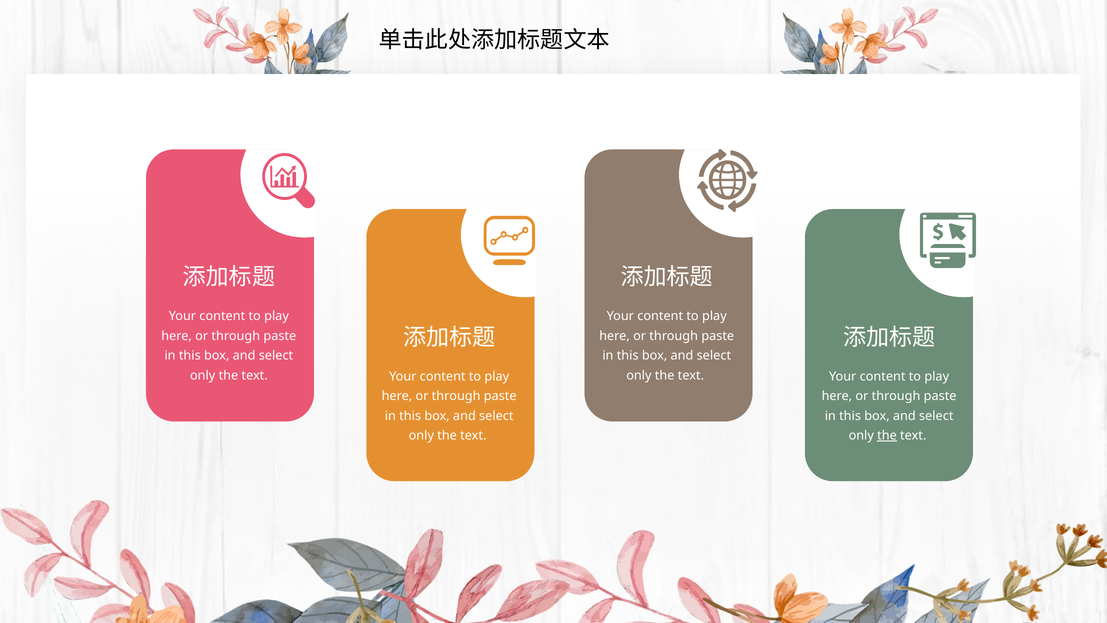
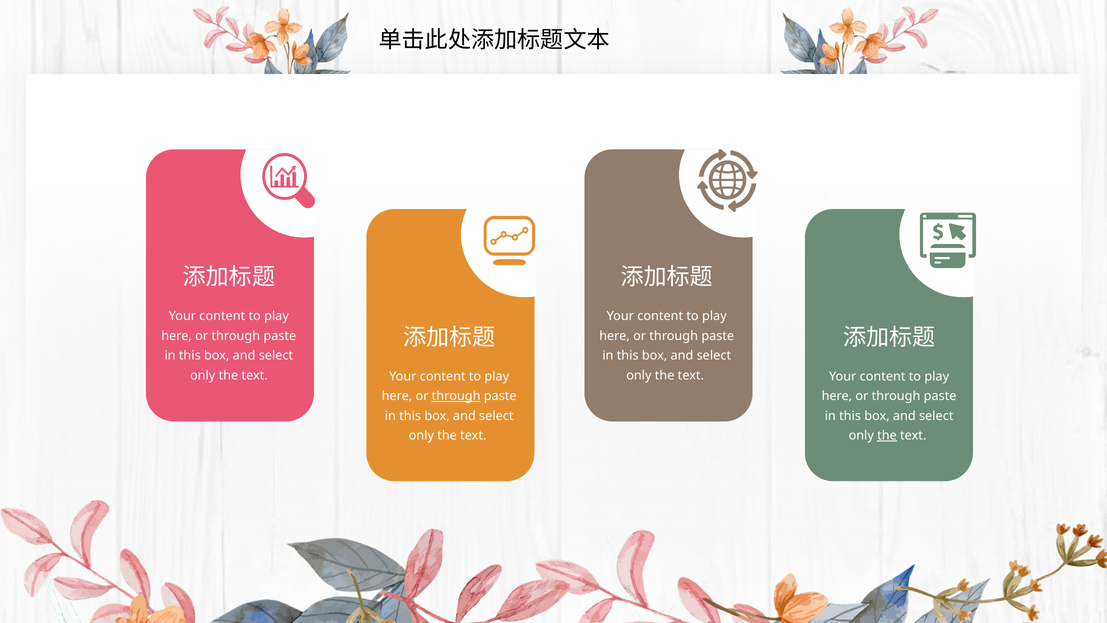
through underline: none -> present (456, 396)
